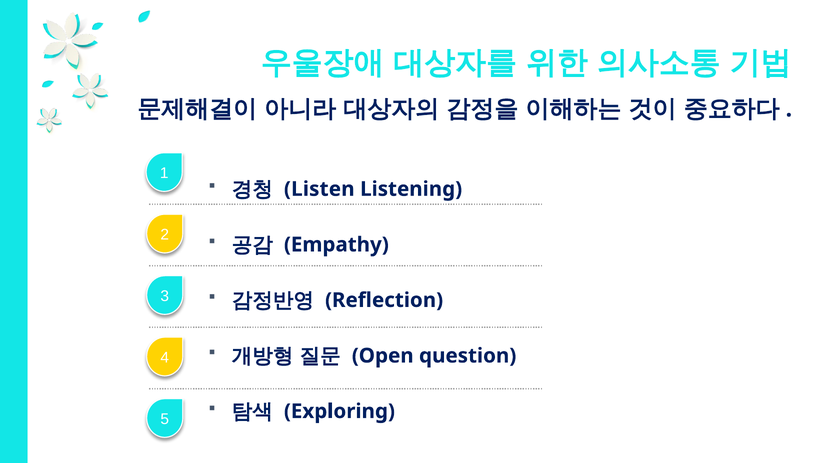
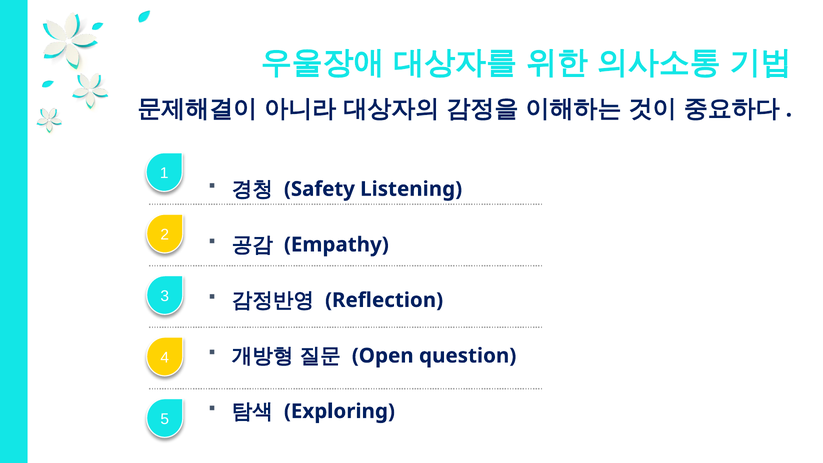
Listen: Listen -> Safety (319, 189)
